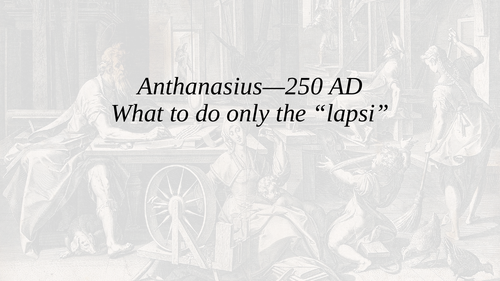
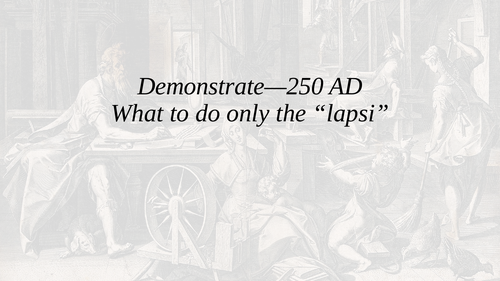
Anthanasius—250: Anthanasius—250 -> Demonstrate—250 (230, 86)
